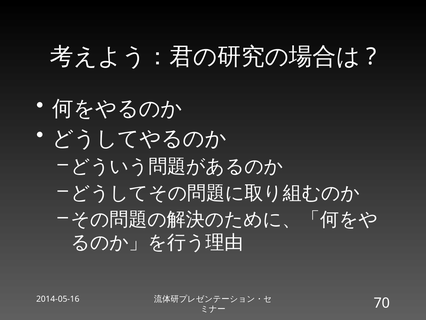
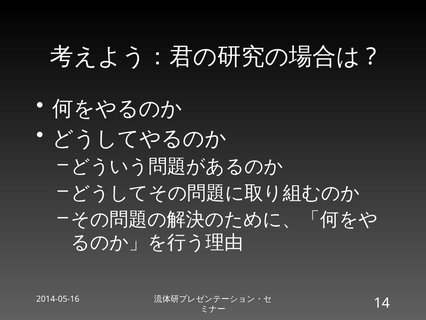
70: 70 -> 14 (382, 303)
